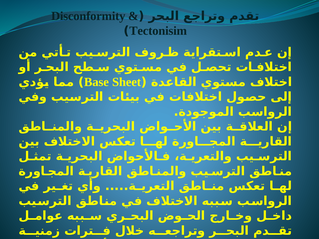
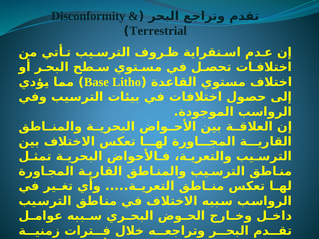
Tectonisim: Tectonisim -> Terrestrial (158, 31)
Sheet: Sheet -> Litho (127, 82)
